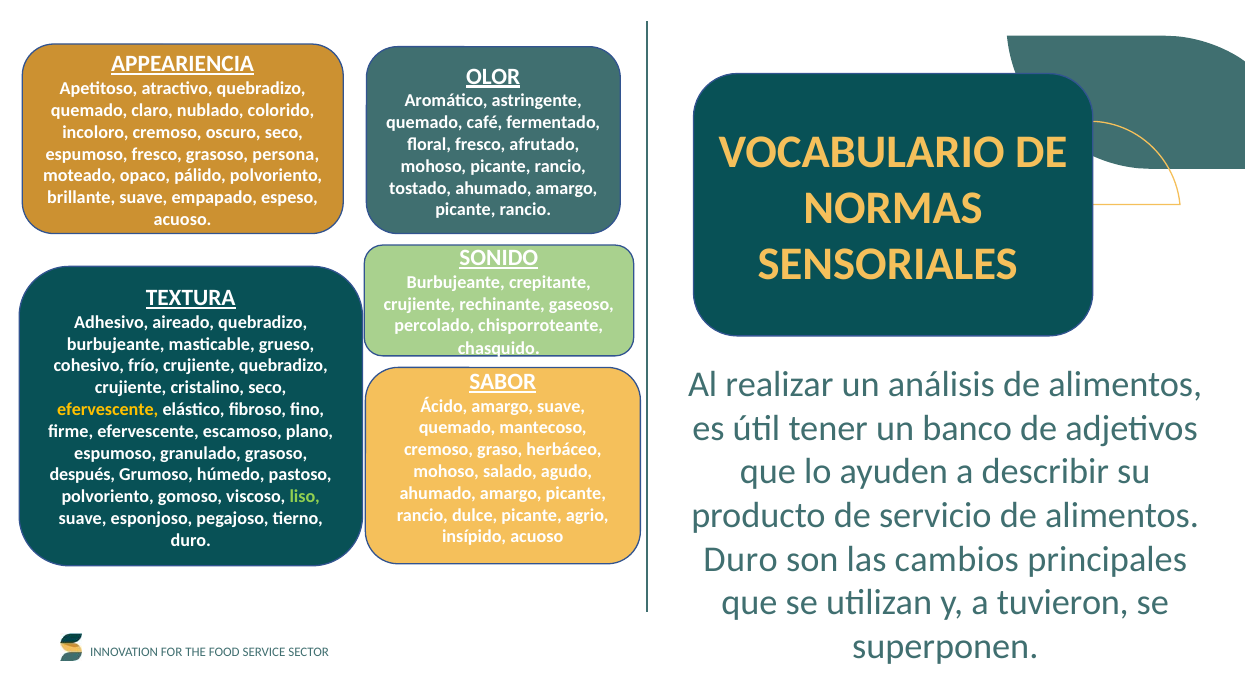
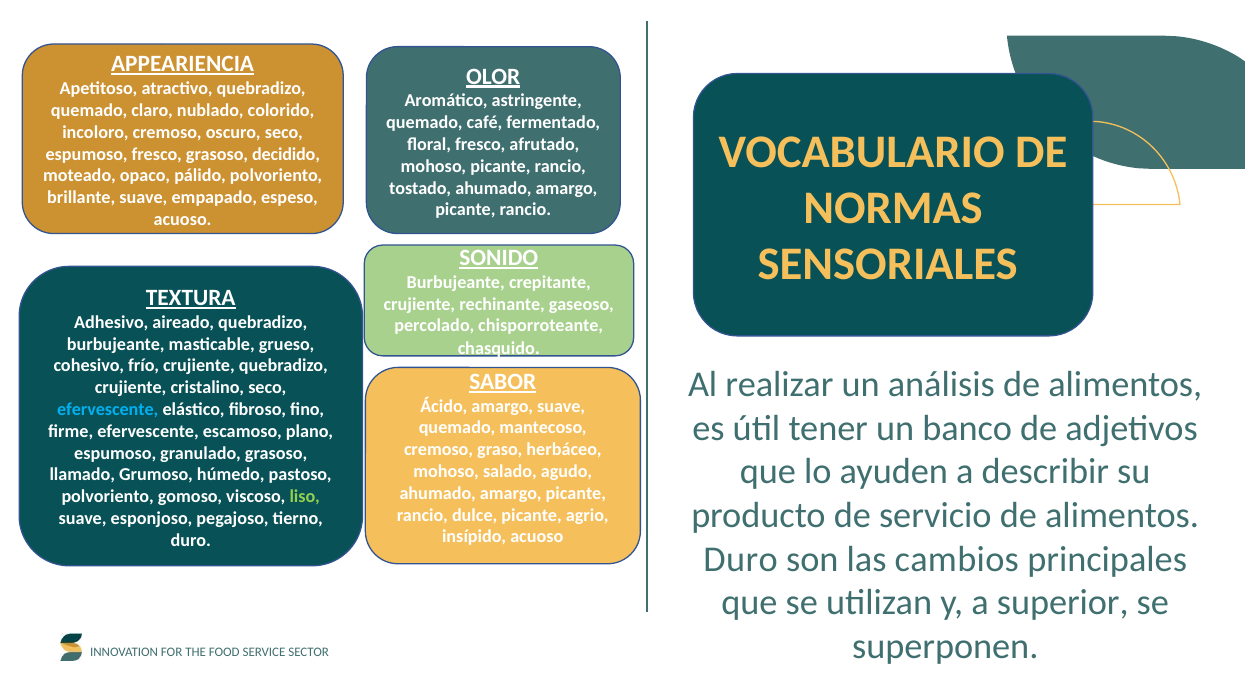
persona: persona -> decidido (286, 154)
efervescente colour: yellow -> light blue (108, 410)
después: después -> llamado (82, 475)
tuvieron: tuvieron -> superior (1063, 603)
